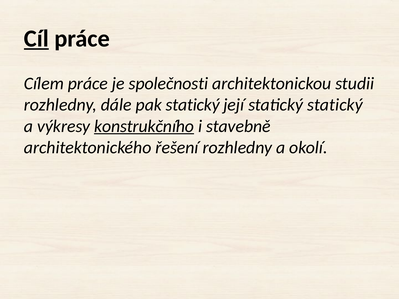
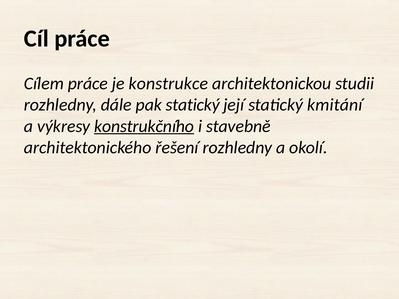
Cíl underline: present -> none (36, 39)
společnosti: společnosti -> konstrukce (168, 84)
statický statický: statický -> kmitání (335, 105)
